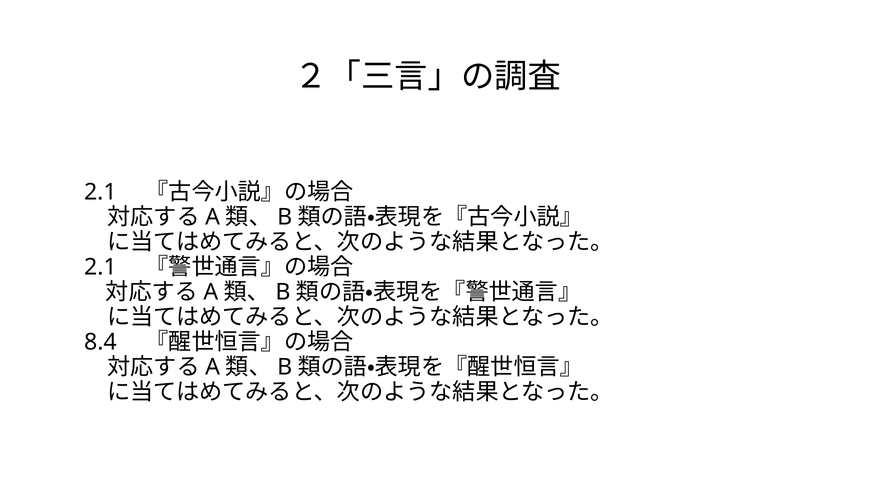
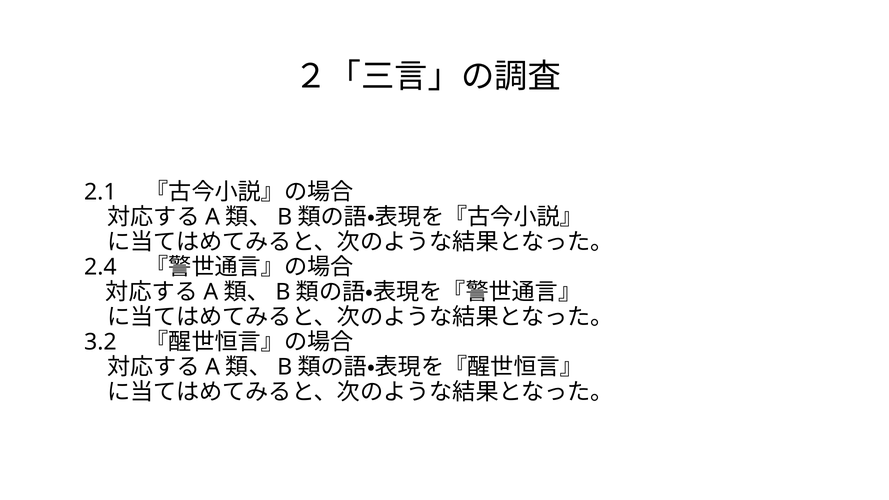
2.1: 2.1 -> 2.4 (100, 267)
8.4: 8.4 -> 3.2 (100, 342)
